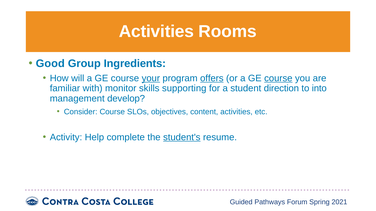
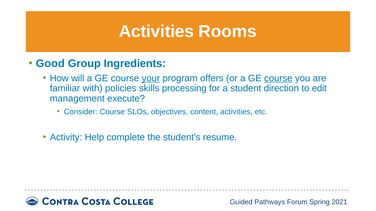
offers underline: present -> none (212, 78)
monitor: monitor -> policies (121, 89)
supporting: supporting -> processing (184, 89)
into: into -> edit (319, 89)
develop: develop -> execute (126, 99)
student's underline: present -> none (182, 138)
